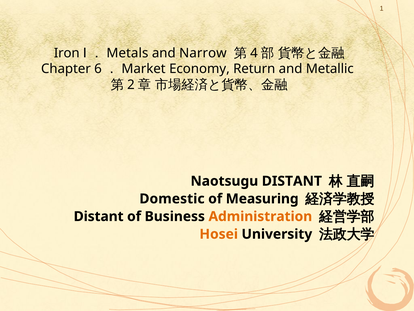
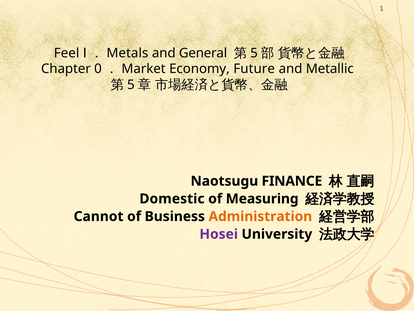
Iron: Iron -> Feel (67, 53)
Narrow: Narrow -> General (203, 53)
4: 4 -> 5 (254, 53)
6: 6 -> 0 (98, 69)
Return: Return -> Future (254, 69)
2: 2 -> 5 (131, 85)
Naotsugu DISTANT: DISTANT -> FINANCE (292, 181)
Distant: Distant -> Cannot (99, 216)
Hosei colour: orange -> purple (219, 234)
